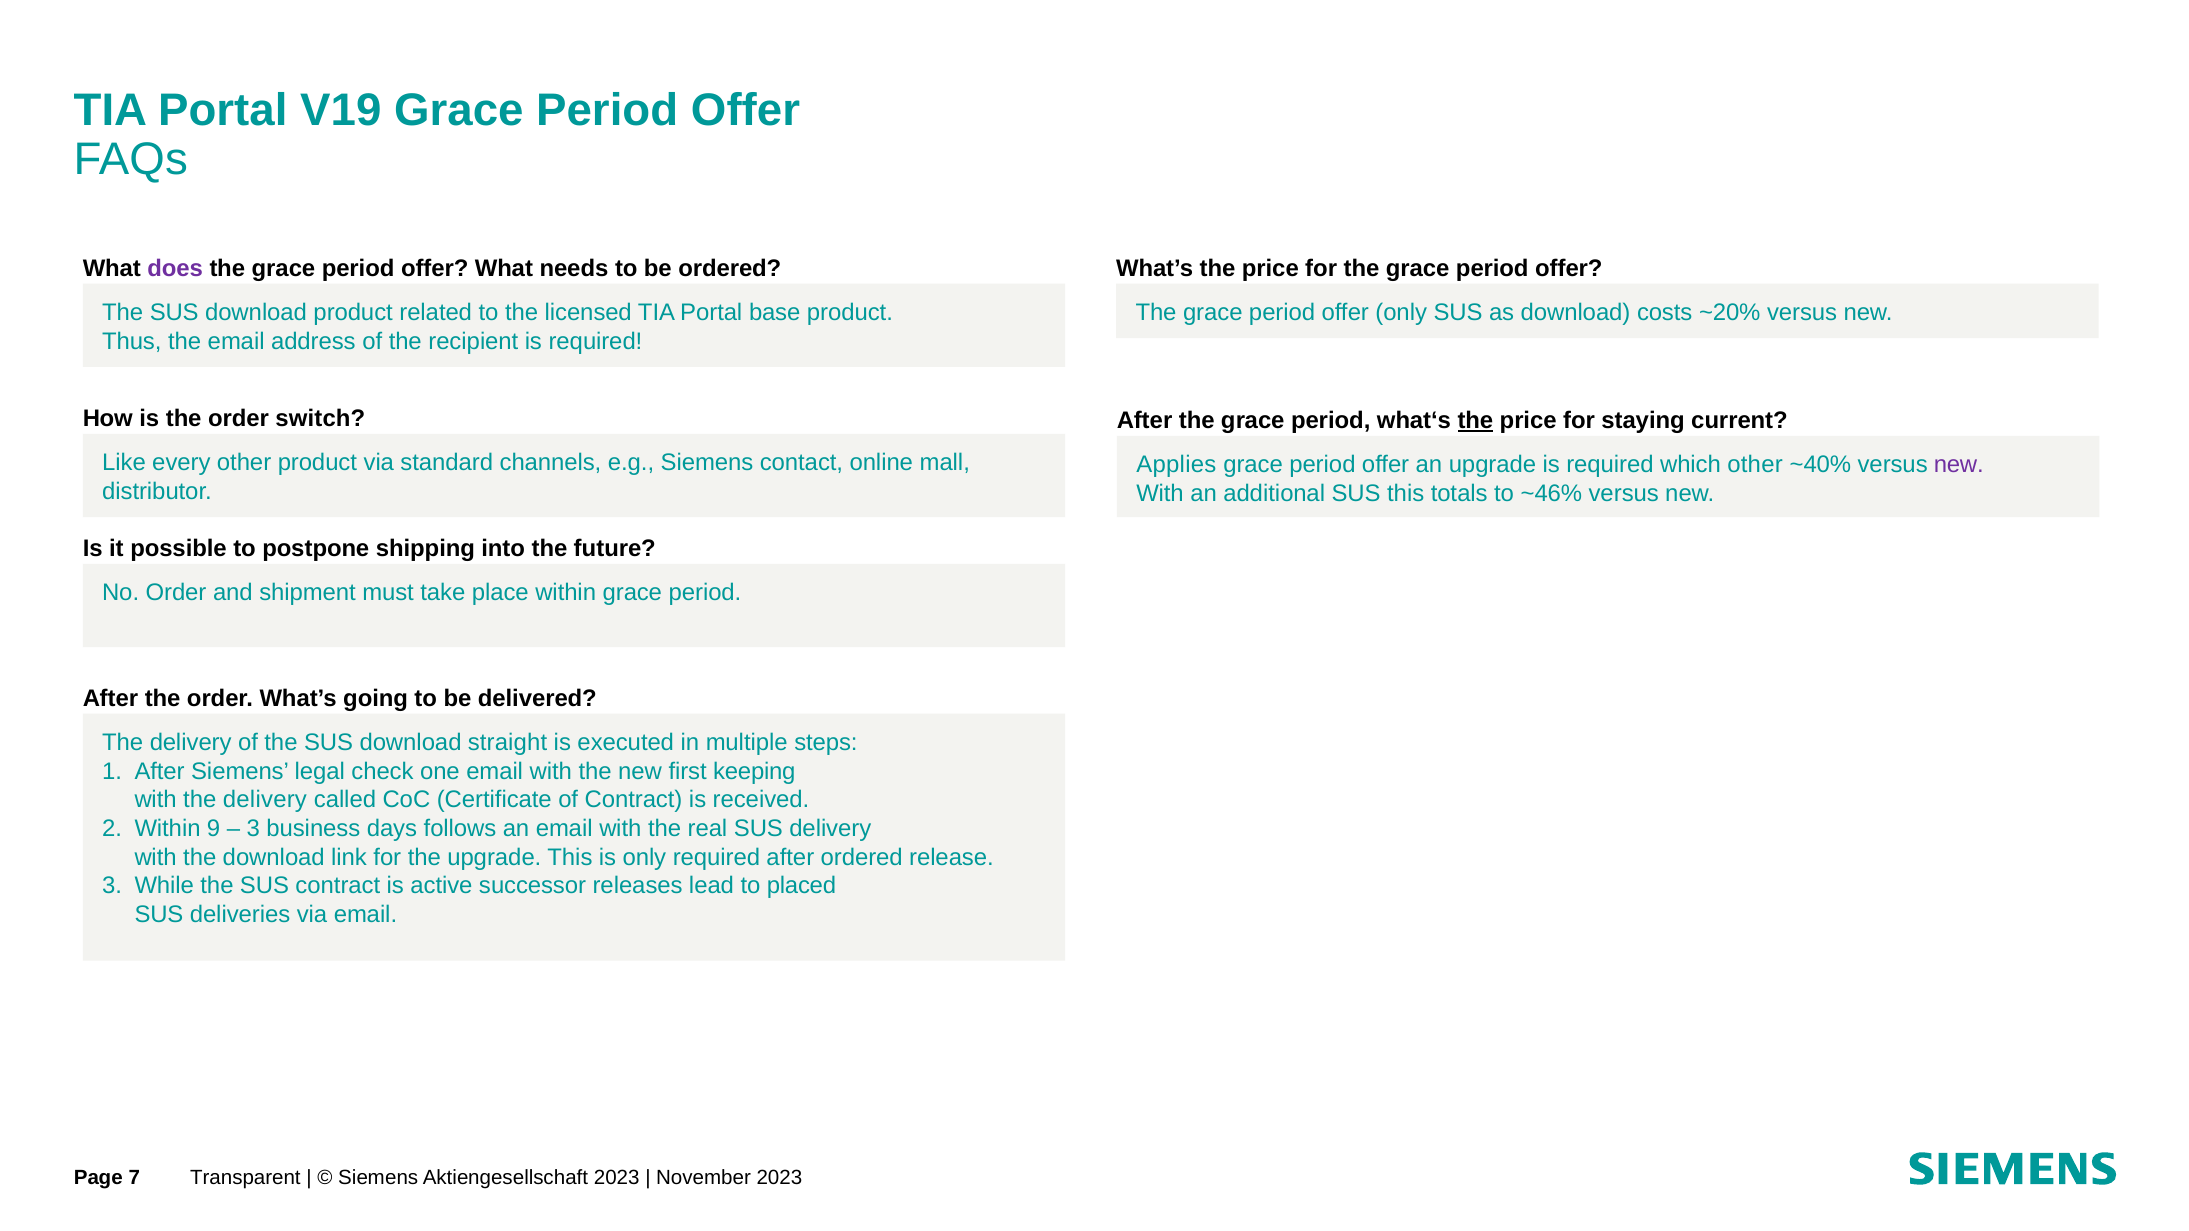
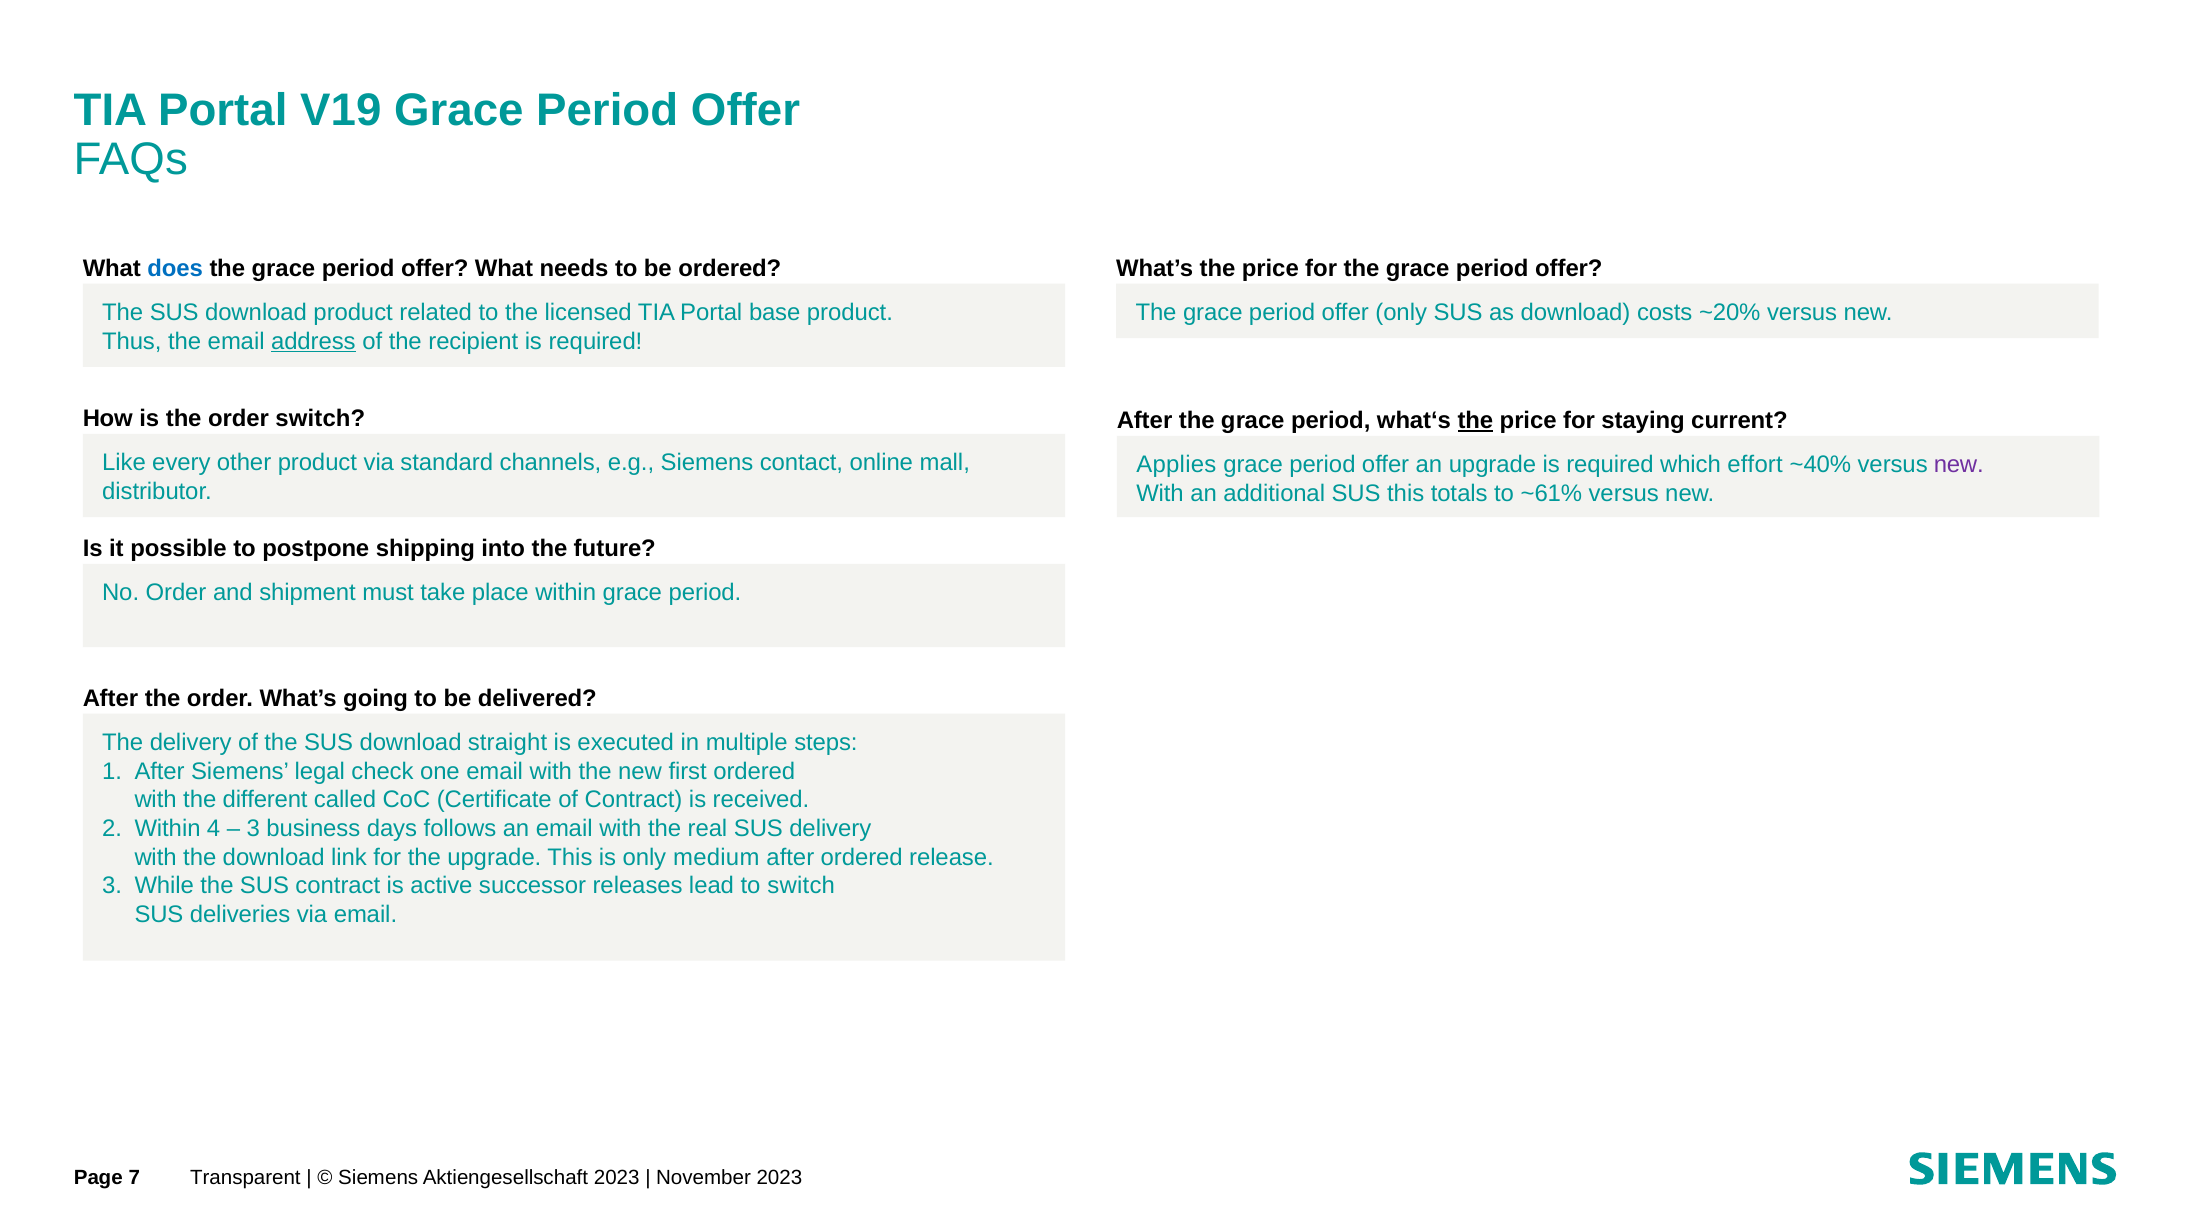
does colour: purple -> blue (175, 269)
address underline: none -> present (313, 341)
which other: other -> effort (1755, 465)
~46%: ~46% -> ~61% (1551, 494)
first keeping: keeping -> ordered (754, 771)
with the delivery: delivery -> different (265, 800)
9: 9 -> 4 (214, 829)
only required: required -> medium (716, 858)
to placed: placed -> switch (801, 886)
